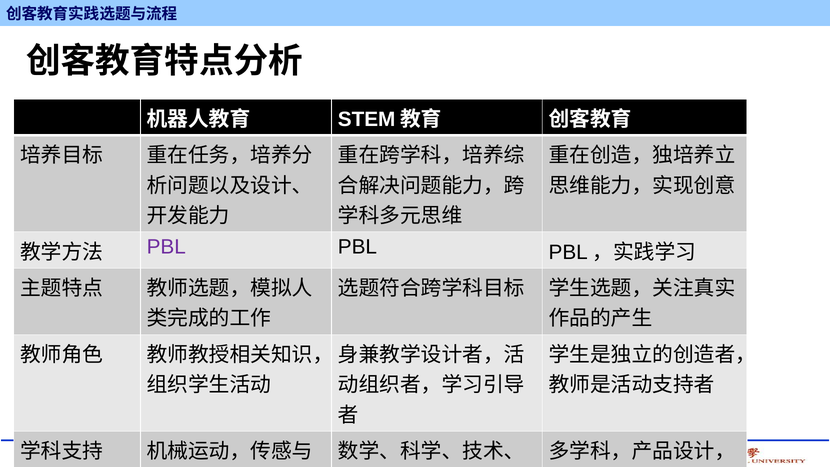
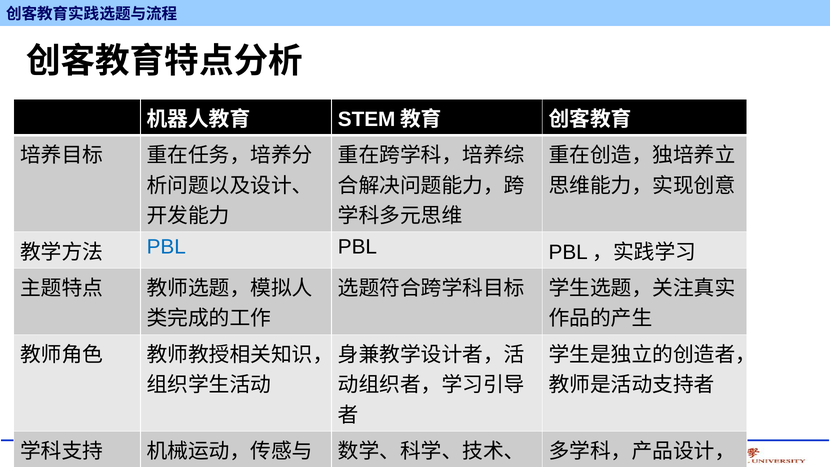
PBL colour: purple -> blue (166, 247)
